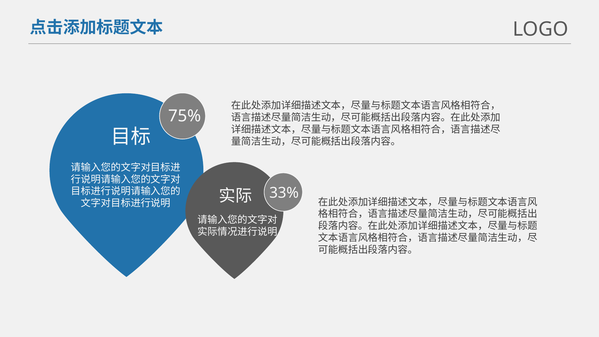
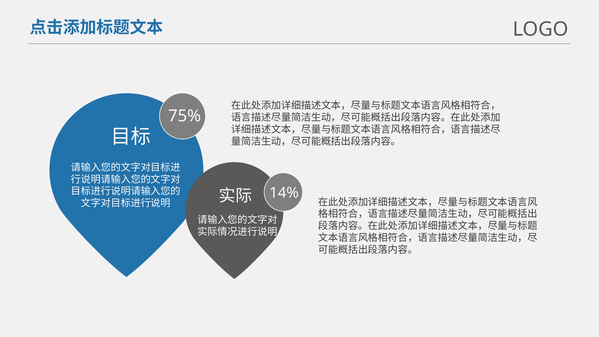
33%: 33% -> 14% (284, 193)
